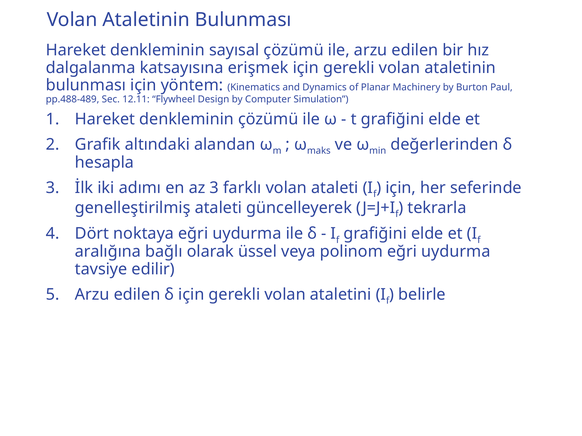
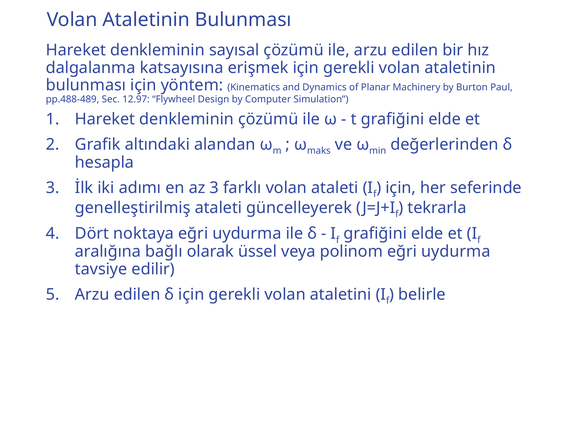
12.11: 12.11 -> 12.97 (136, 99)
